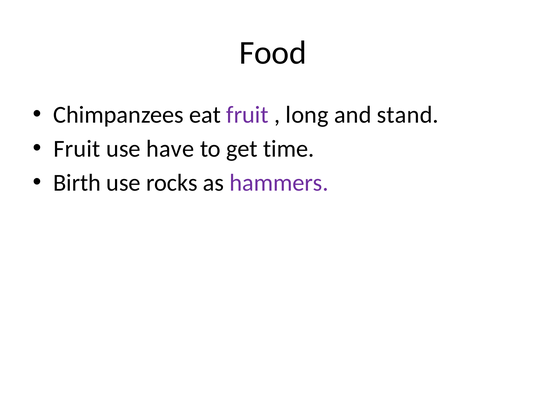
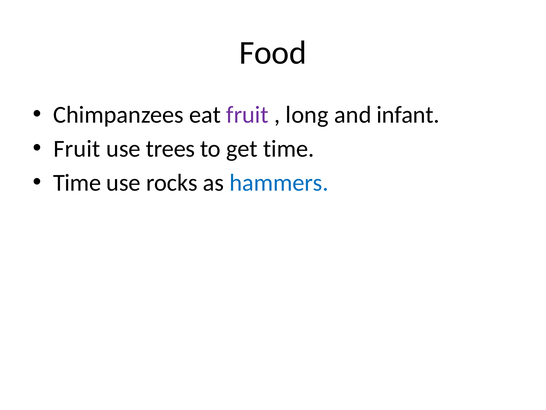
stand: stand -> infant (408, 115)
have: have -> trees (170, 149)
Birth: Birth -> Time (77, 183)
hammers colour: purple -> blue (279, 183)
